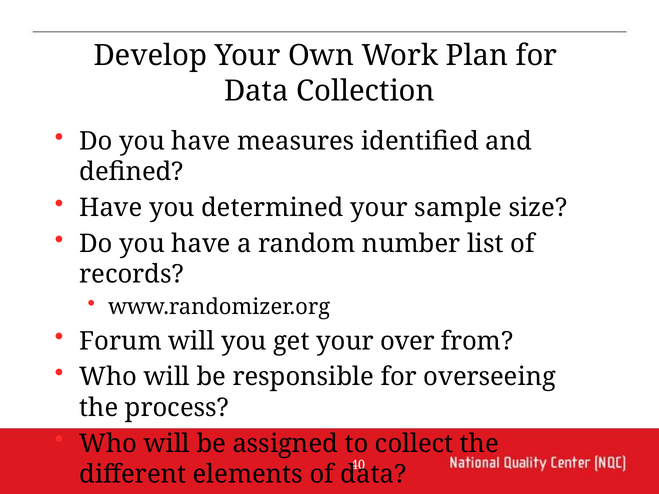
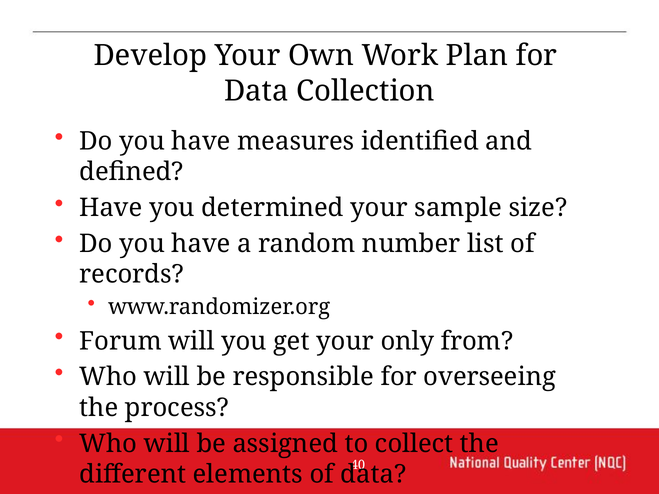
over: over -> only (407, 341)
